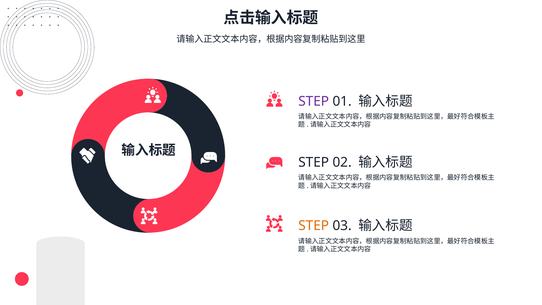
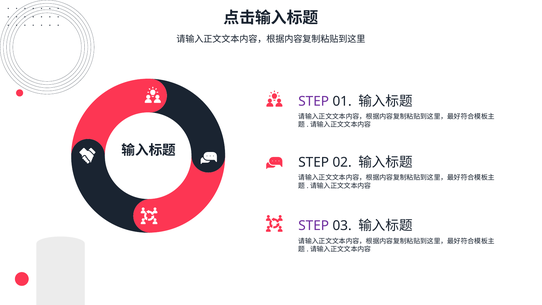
STEP colour: orange -> purple (314, 226)
